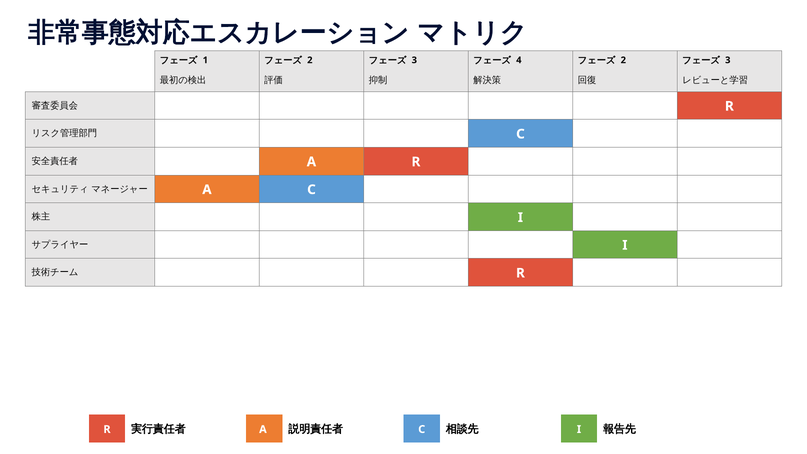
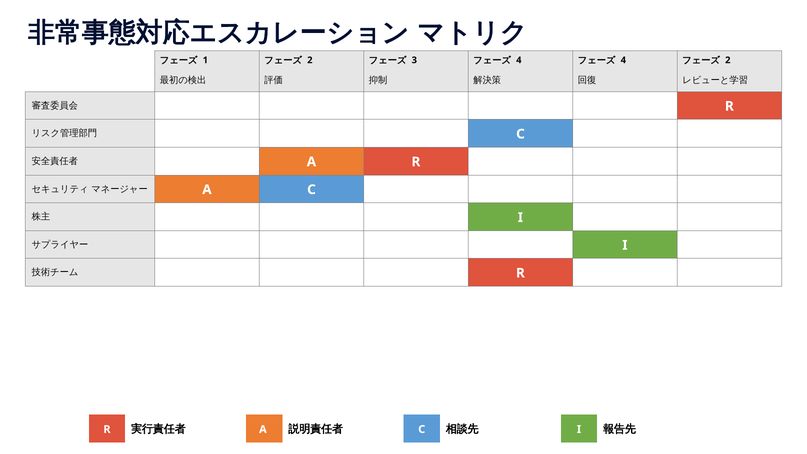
2: 2 -> 4 (623, 60)
3: 3 -> 2 (728, 60)
